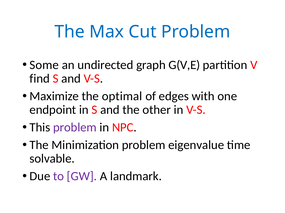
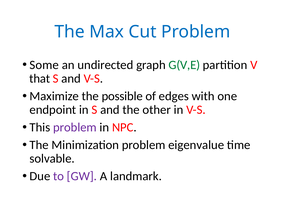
G(V,E colour: black -> green (184, 65)
find: find -> that (40, 79)
optimal: optimal -> possible (122, 96)
